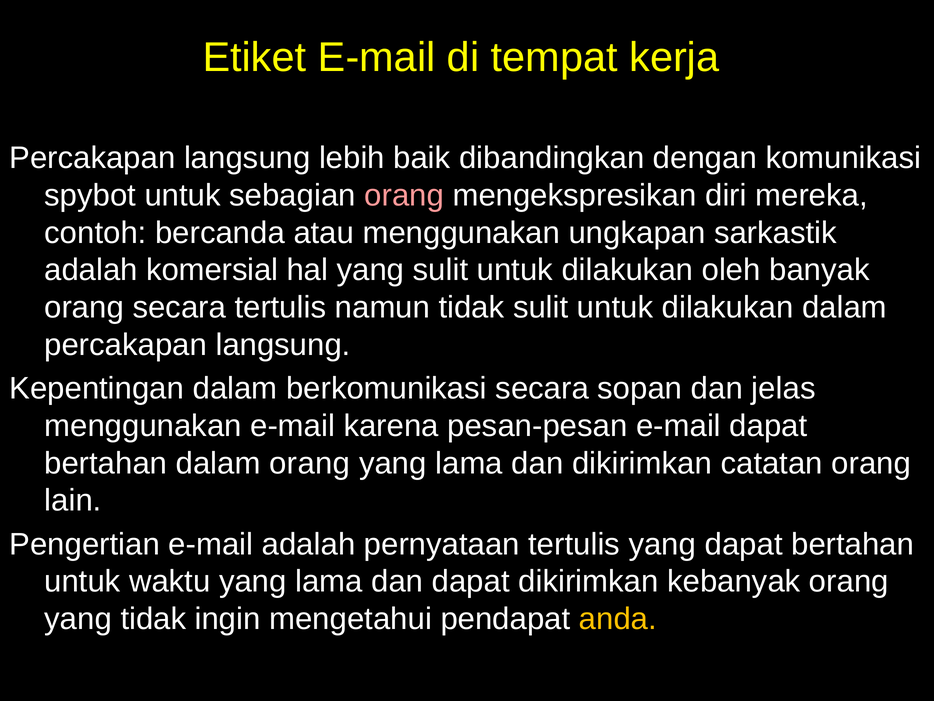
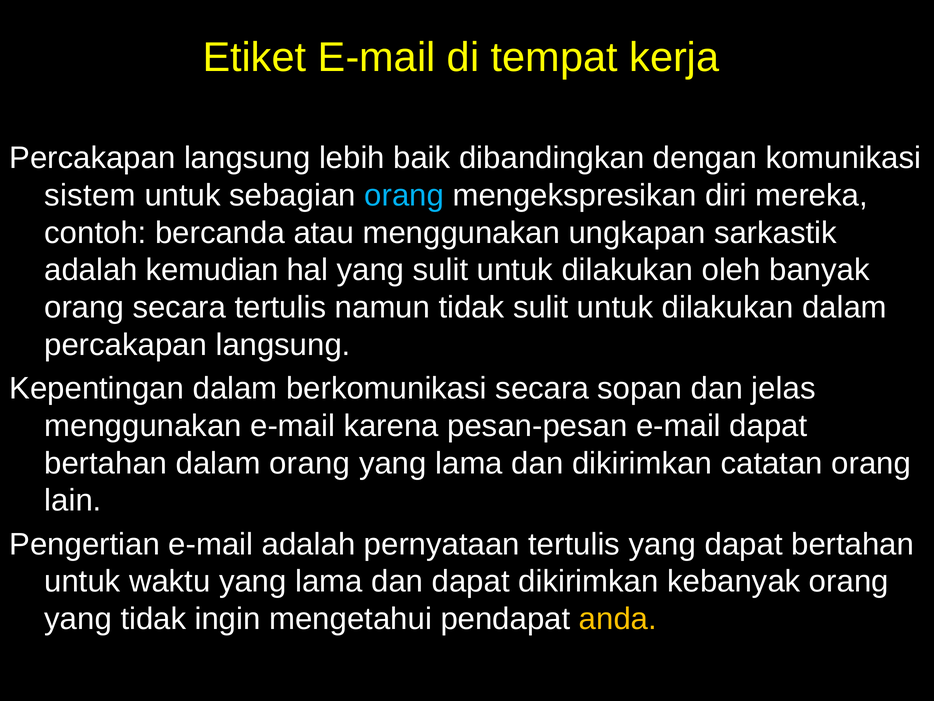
spybot: spybot -> sistem (90, 195)
orang colour: pink -> light blue (404, 195)
komersial: komersial -> kemudian (212, 270)
